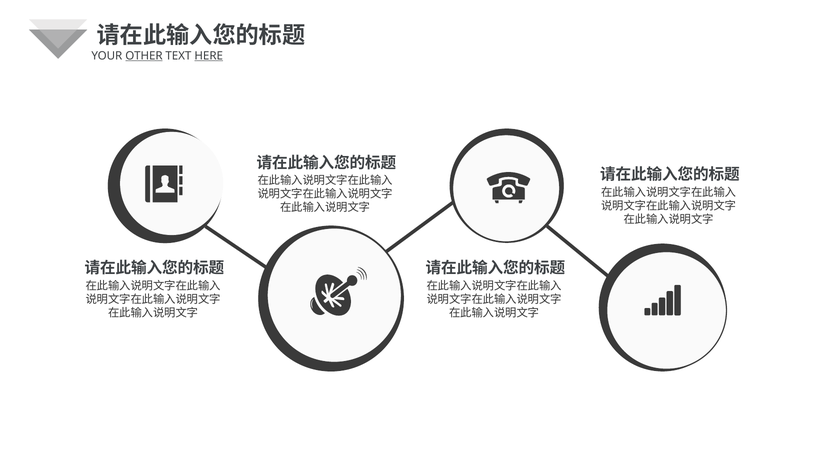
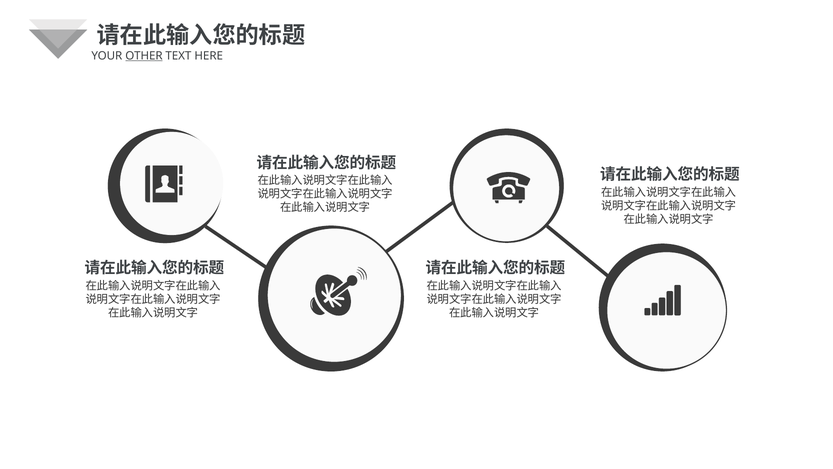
HERE underline: present -> none (209, 56)
